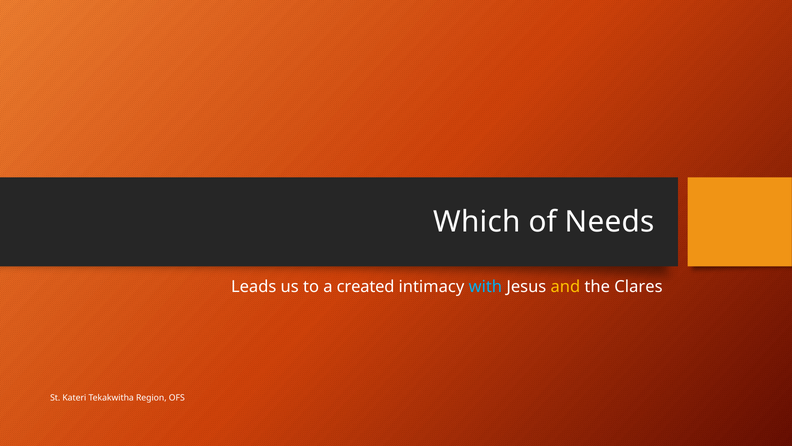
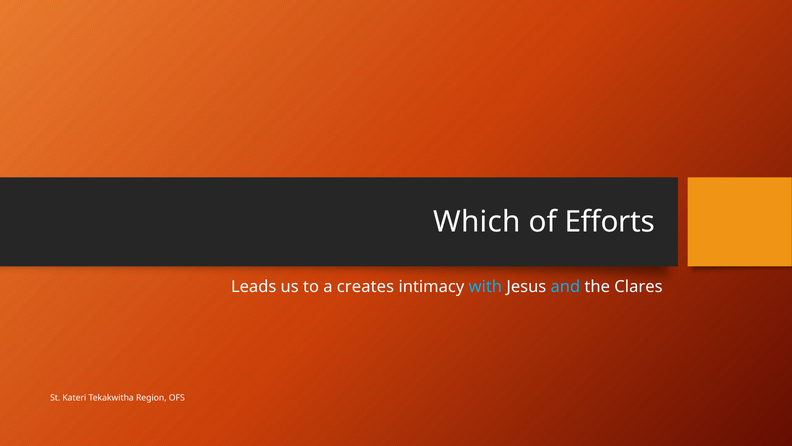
Needs: Needs -> Efforts (610, 222)
created: created -> creates (365, 287)
and colour: yellow -> light blue (565, 287)
